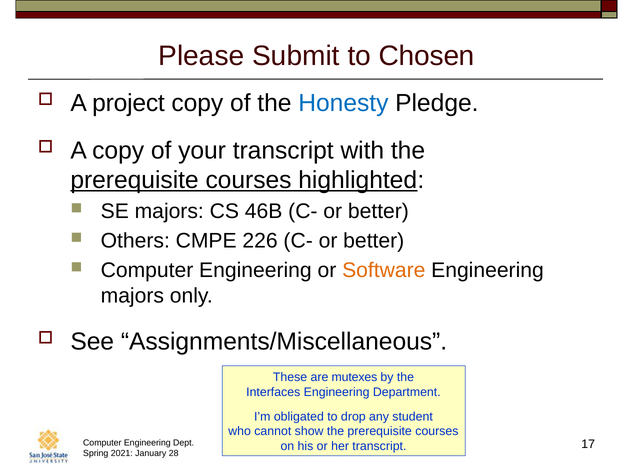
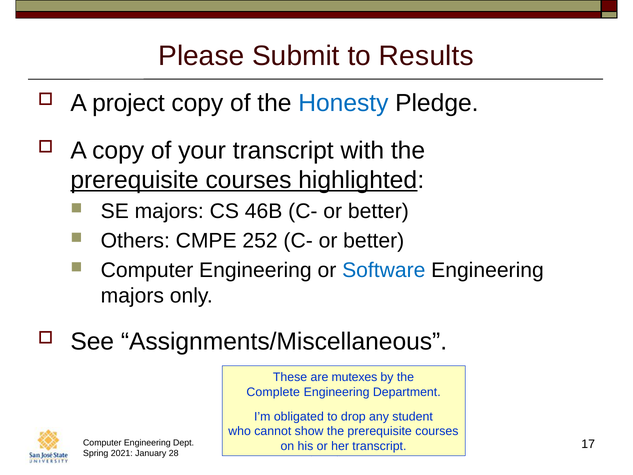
Chosen: Chosen -> Results (426, 56)
226: 226 -> 252 (260, 241)
Software colour: orange -> blue (384, 270)
Interfaces: Interfaces -> Complete (273, 392)
